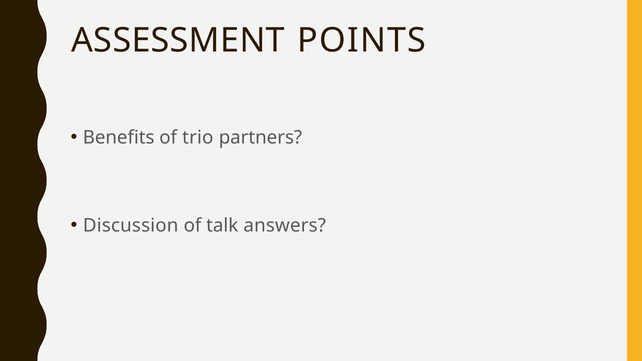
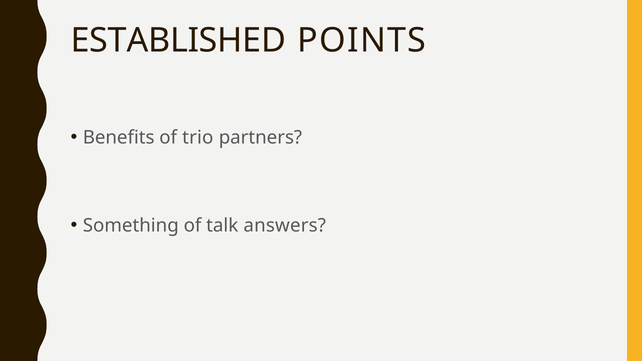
ASSESSMENT: ASSESSMENT -> ESTABLISHED (178, 41)
Discussion: Discussion -> Something (131, 226)
